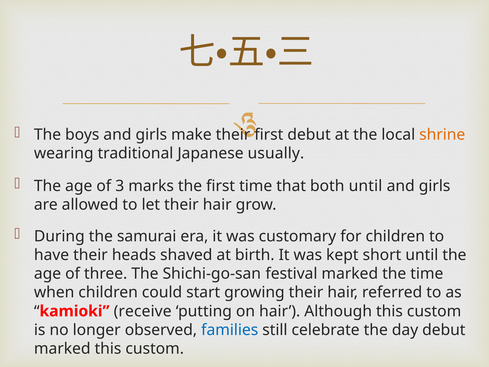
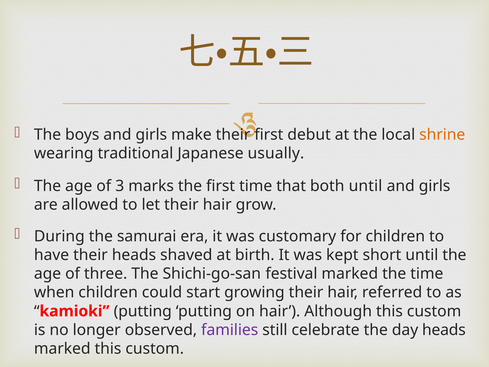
kamioki receive: receive -> putting (143, 311)
families colour: blue -> purple (230, 330)
day debut: debut -> heads (444, 330)
